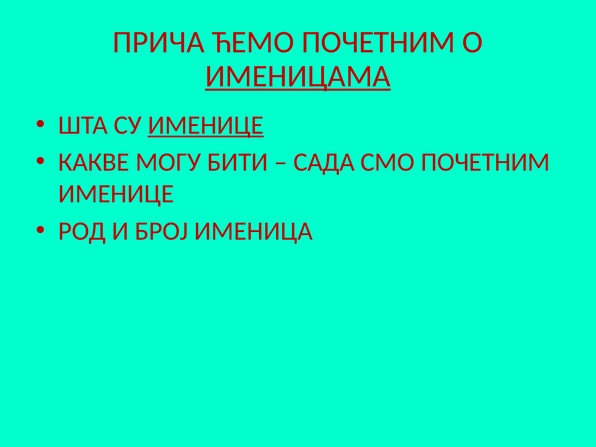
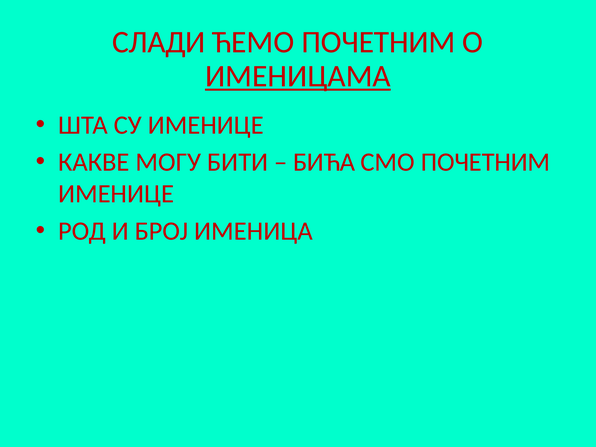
ПРИЧА: ПРИЧА -> СЛАДИ (159, 42)
ИМЕНИЦЕ underline: present -> none (206, 125)
САДА: САДА -> БИЋА (324, 162)
